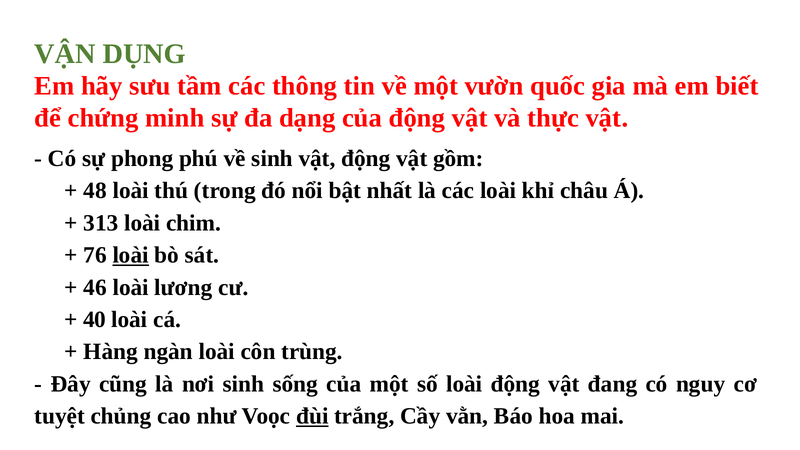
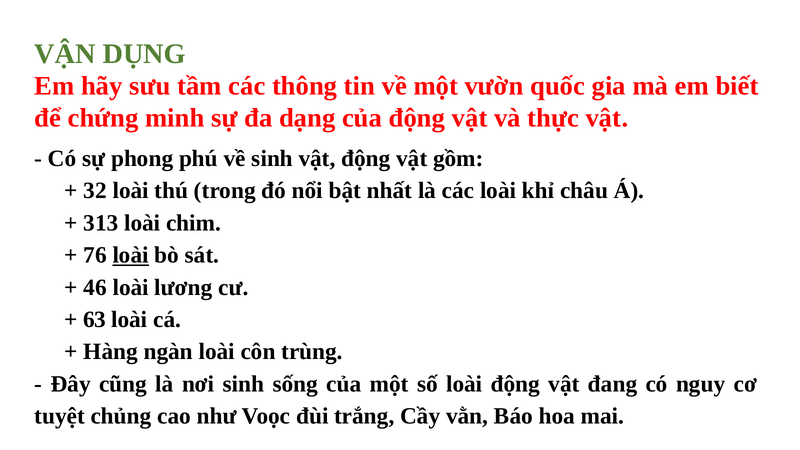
48: 48 -> 32 (95, 191)
40: 40 -> 63 (95, 320)
đùi underline: present -> none (312, 416)
